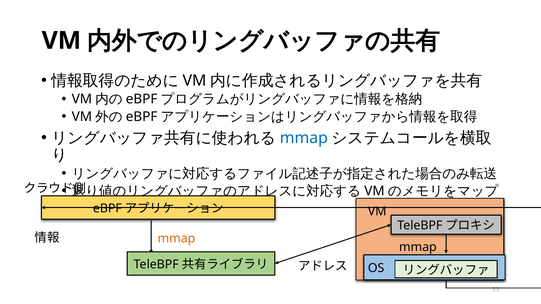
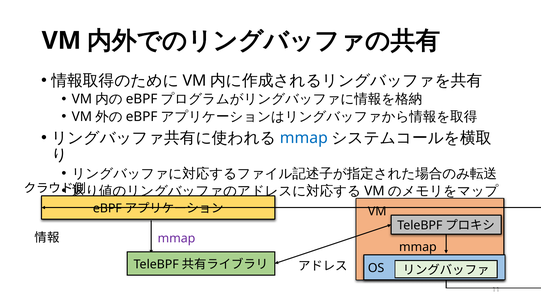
mmap colour: orange -> purple (176, 239)
